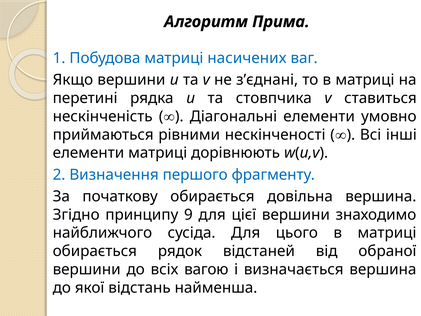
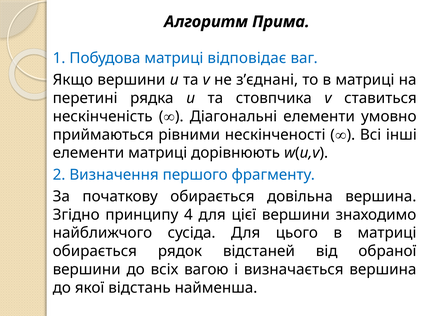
насичених: насичених -> відповідає (247, 58)
9: 9 -> 4 (188, 215)
